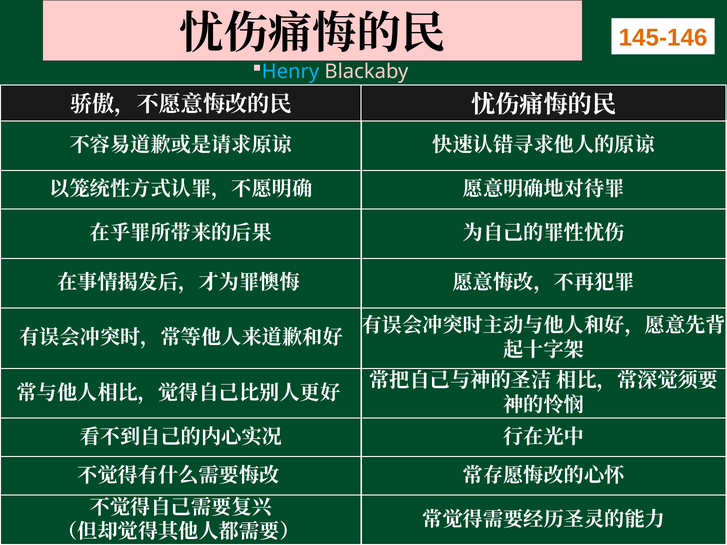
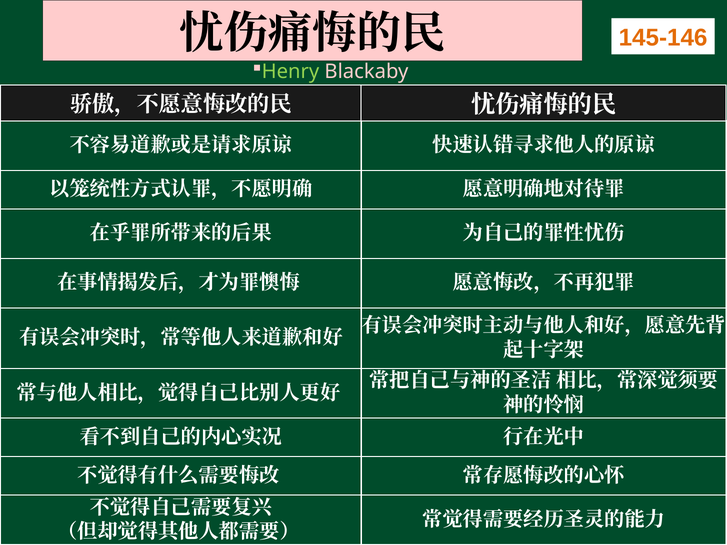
Henry colour: light blue -> light green (290, 72)
